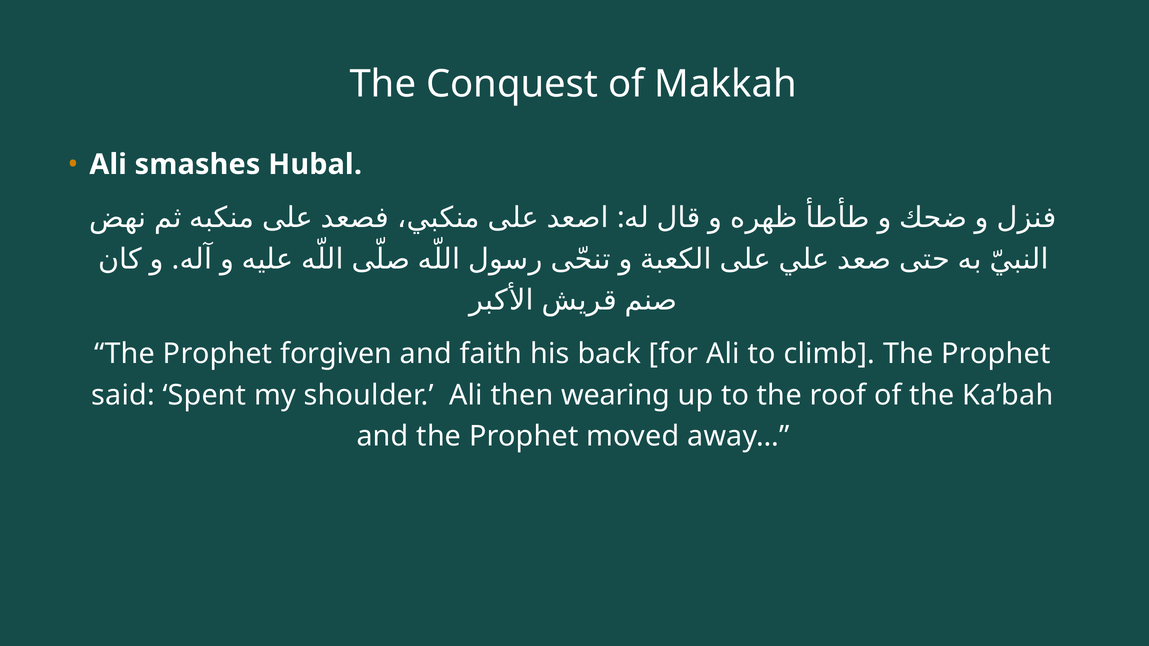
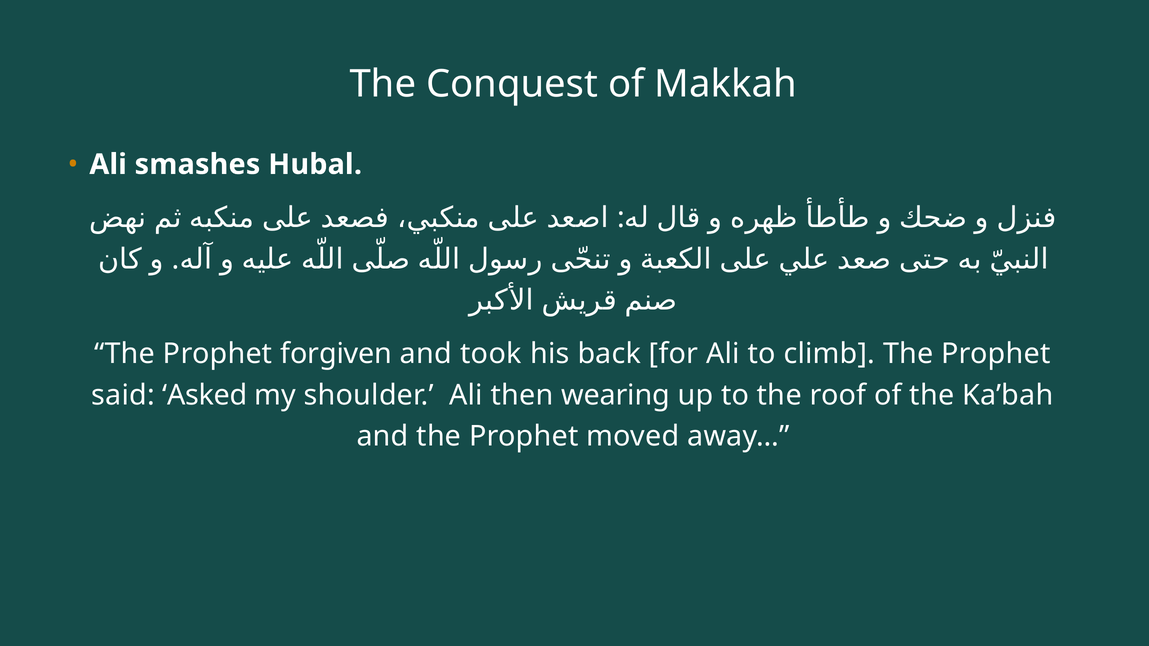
faith: faith -> took (491, 354)
Spent: Spent -> Asked (205, 395)
